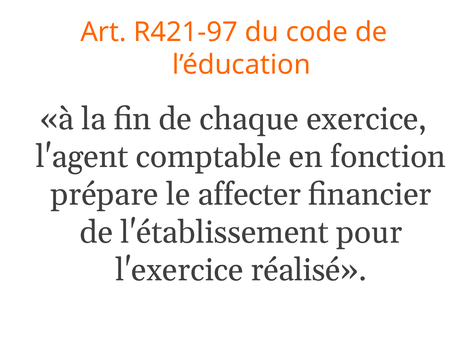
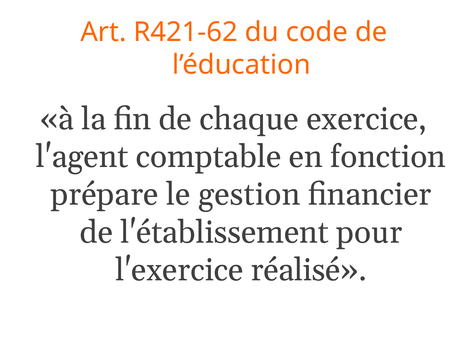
R421-97: R421-97 -> R421-62 (186, 32)
affecter: affecter -> gestion (249, 195)
